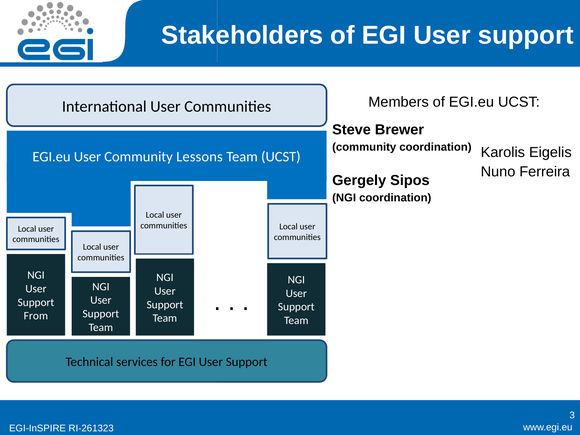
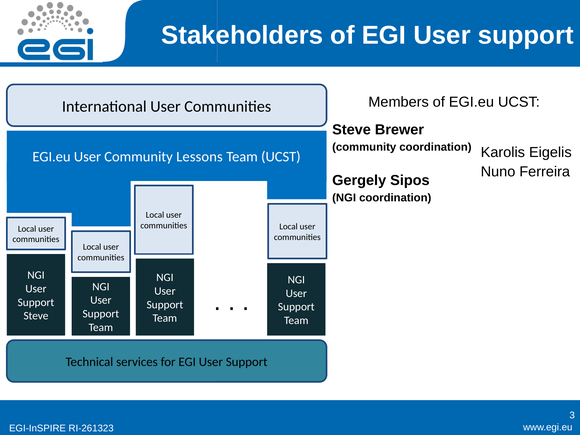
From: From -> Steve (36, 316)
